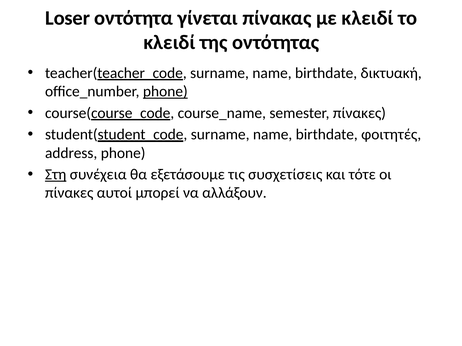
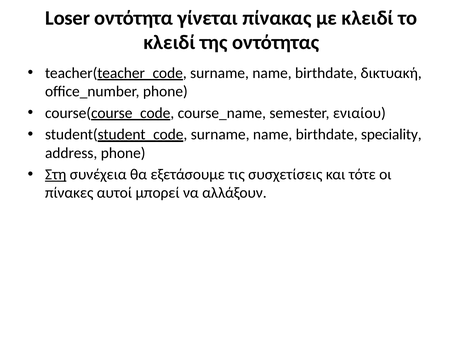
phone underline: present -> none (165, 92)
semester πίνακες: πίνακες -> ενιαίου (359, 113)
φοιτητές: φοιτητές -> speciality (391, 135)
